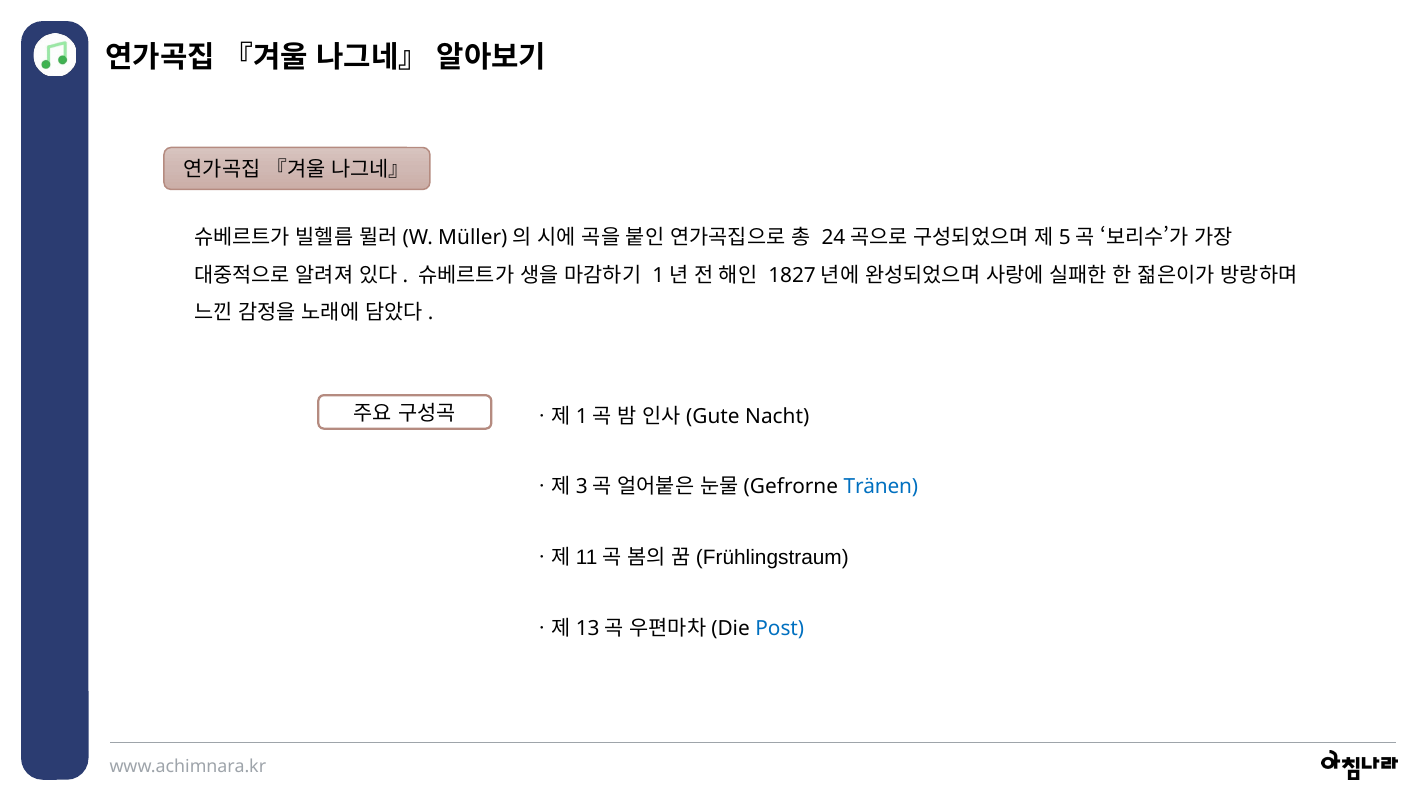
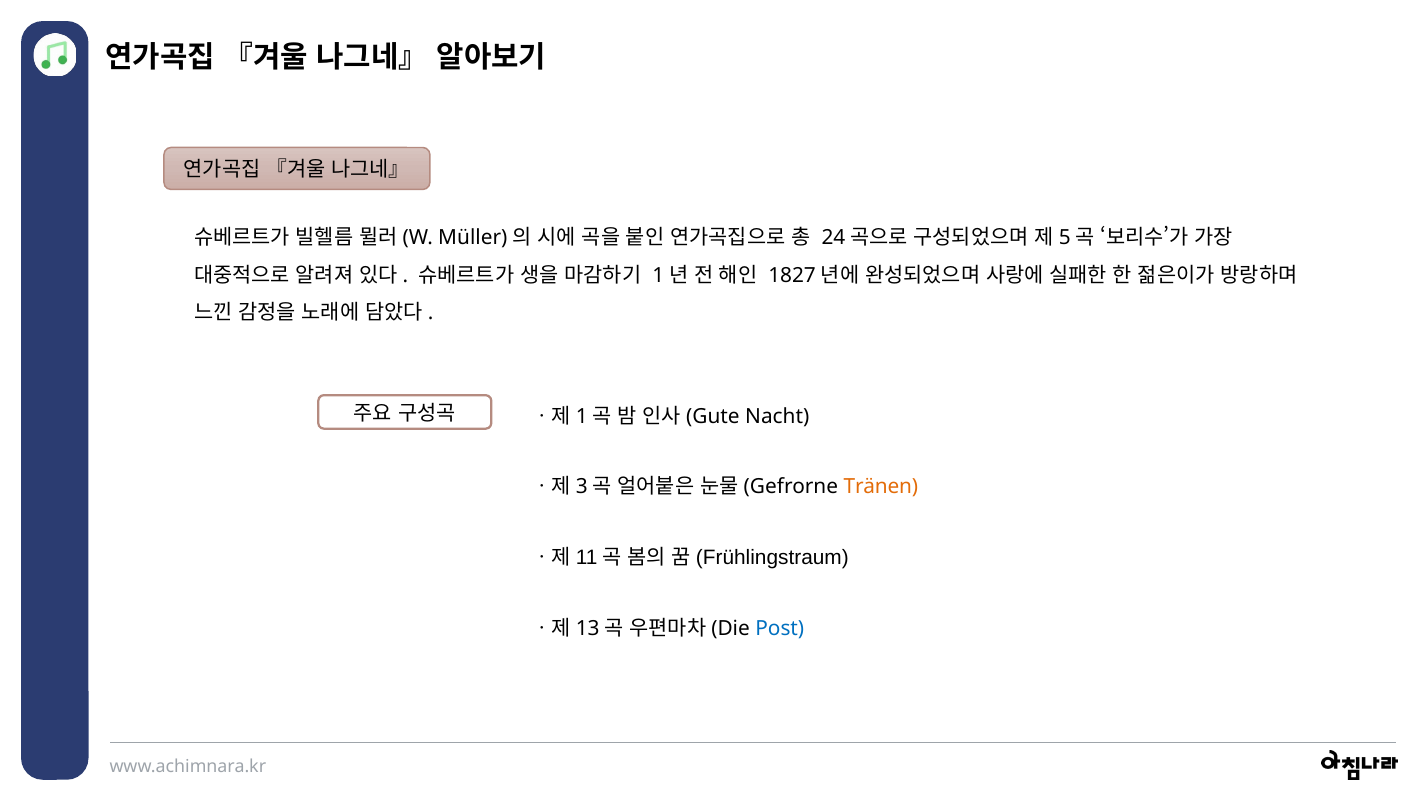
Tränen colour: blue -> orange (881, 487)
